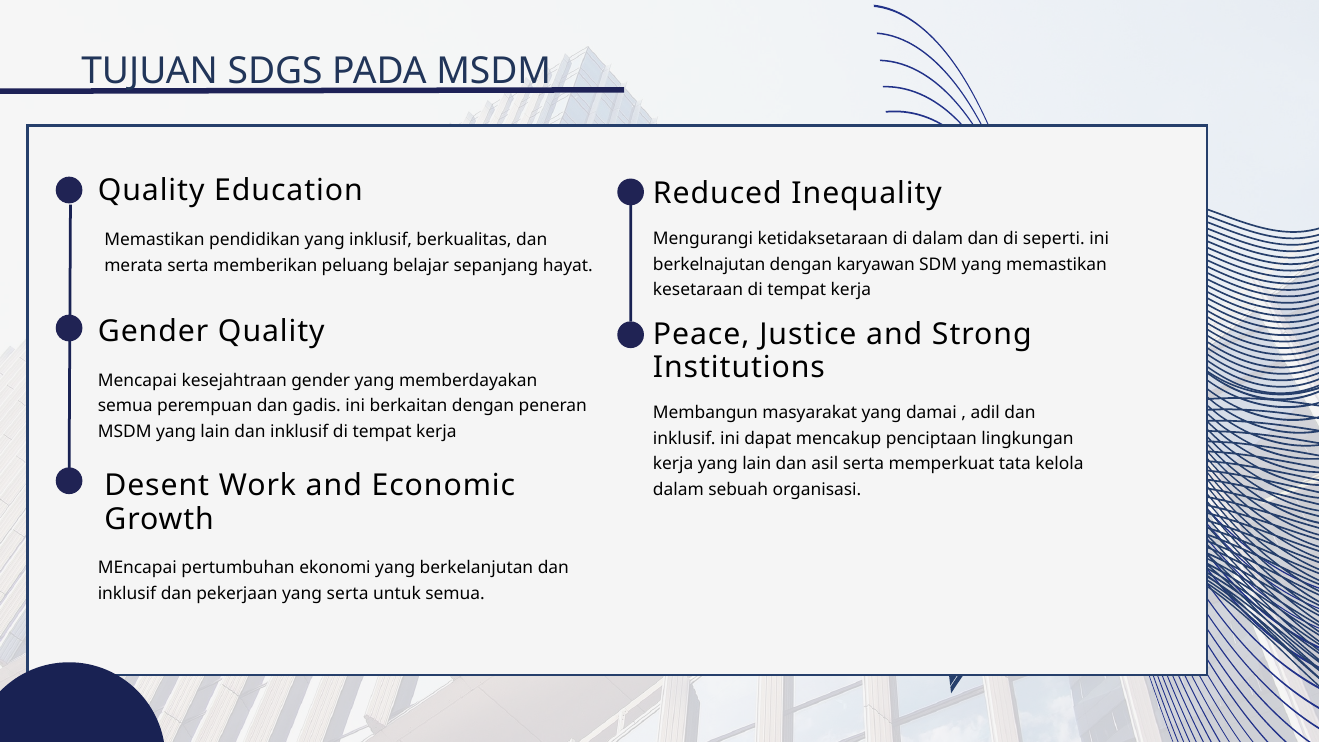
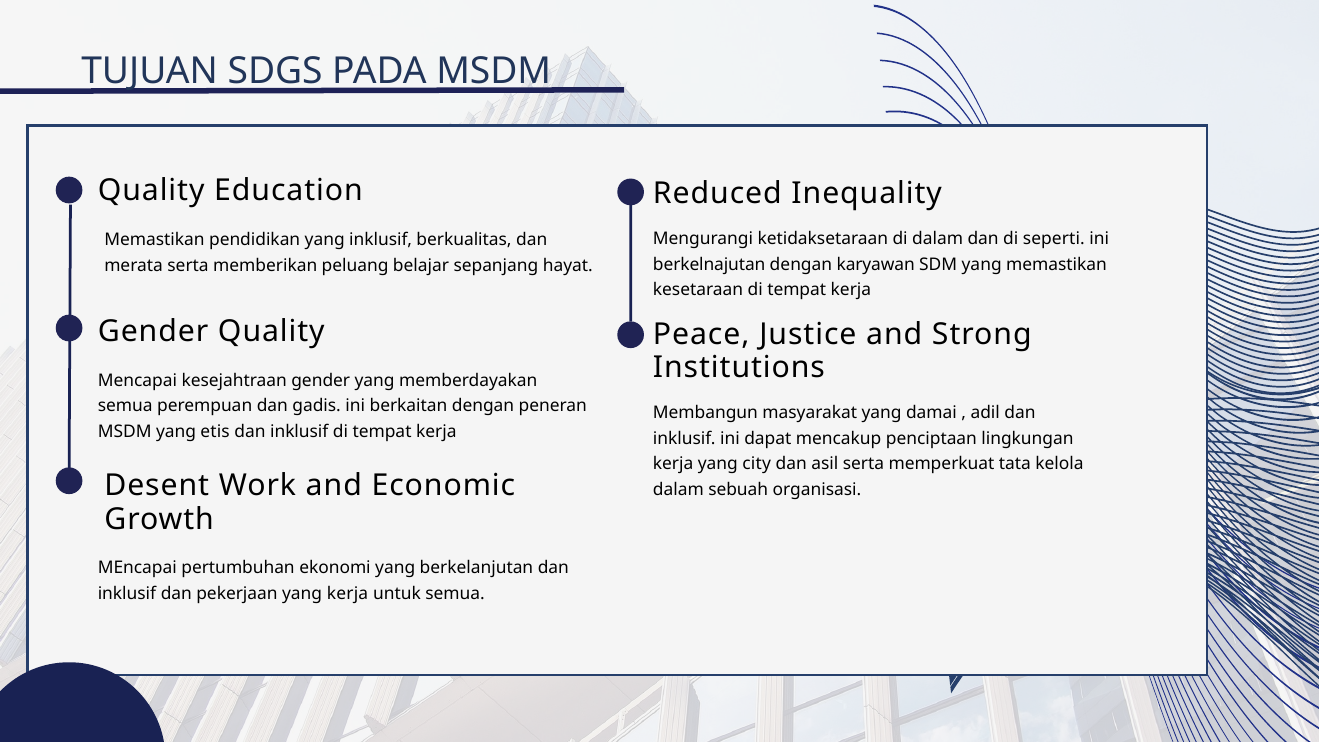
MSDM yang lain: lain -> etis (215, 432)
kerja yang lain: lain -> city (757, 464)
yang serta: serta -> kerja (348, 593)
